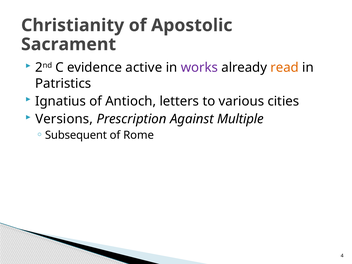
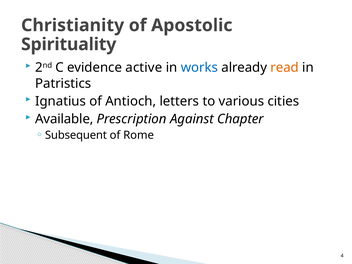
Sacrament: Sacrament -> Spirituality (69, 44)
works colour: purple -> blue (199, 68)
Versions: Versions -> Available (64, 119)
Multiple: Multiple -> Chapter (240, 119)
